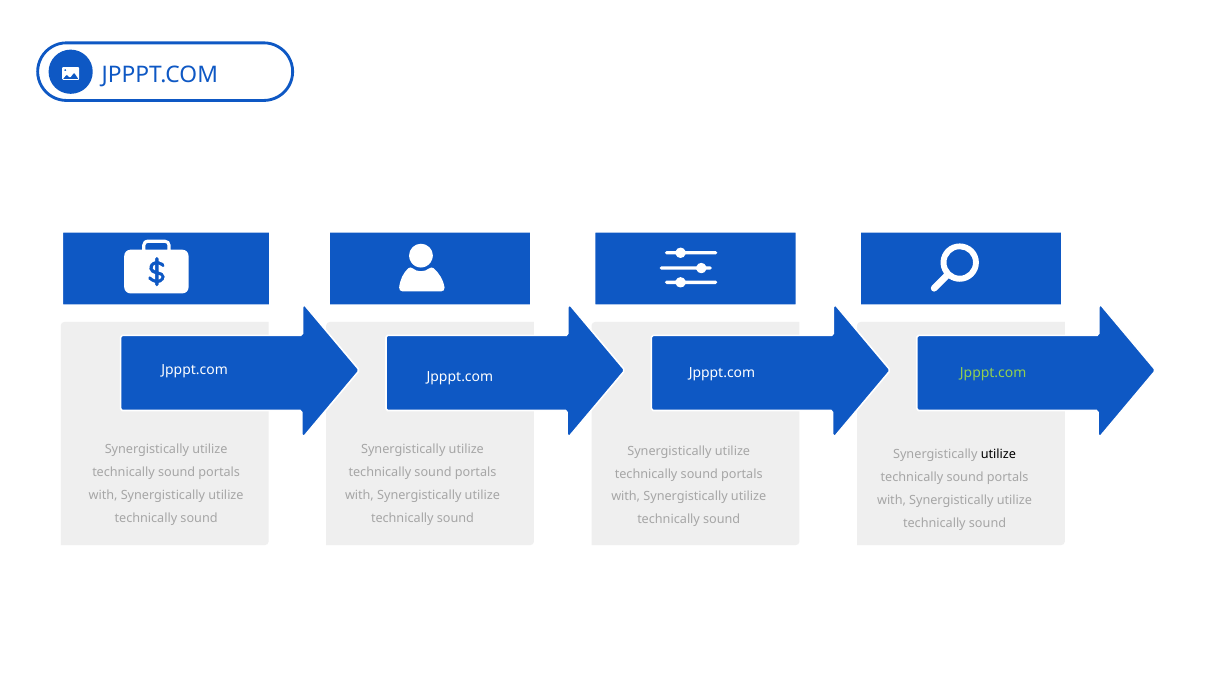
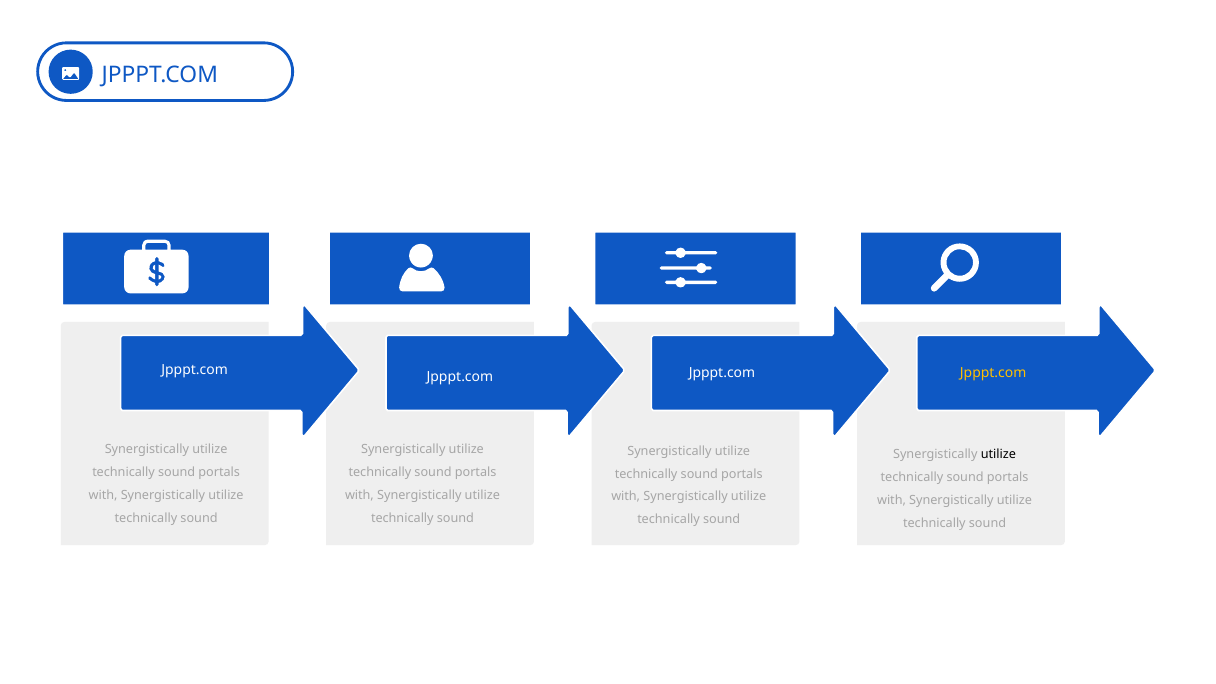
Jpppt.com colour: light green -> yellow (993, 373)
